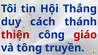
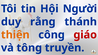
Thắng: Thắng -> Người (80, 9)
cách: cách -> rằng (43, 22)
thiện colour: red -> orange (15, 35)
